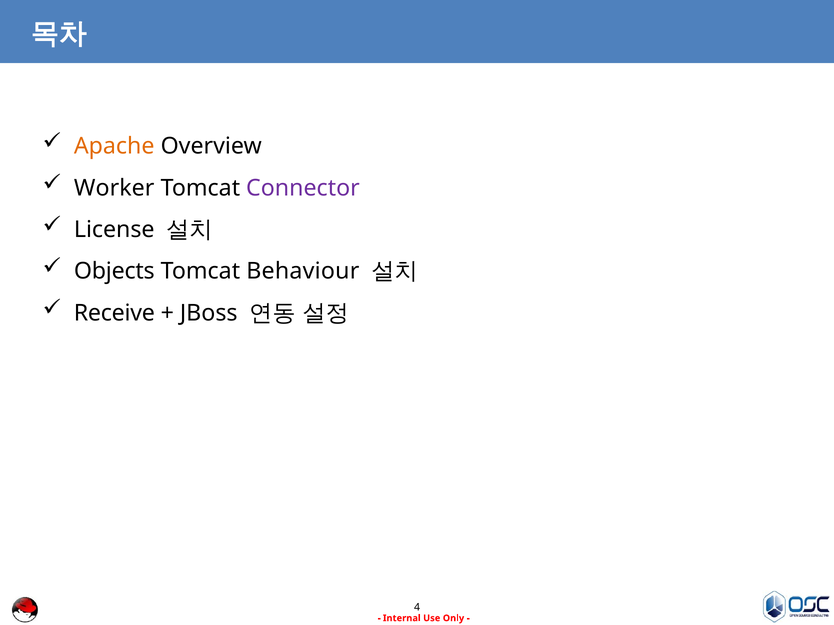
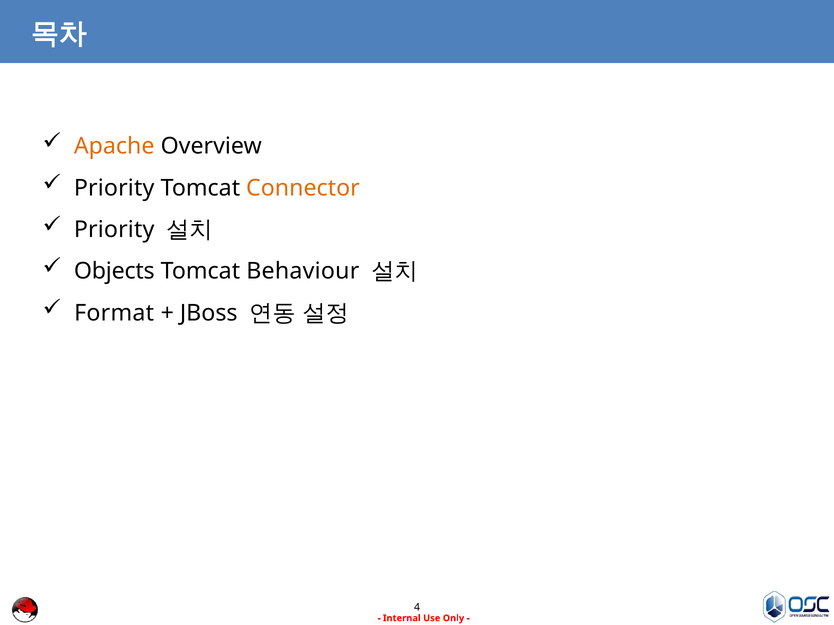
Worker: Worker -> Priority (114, 188)
Connector colour: purple -> orange (303, 188)
License: License -> Priority (114, 230)
Receive: Receive -> Format (114, 313)
